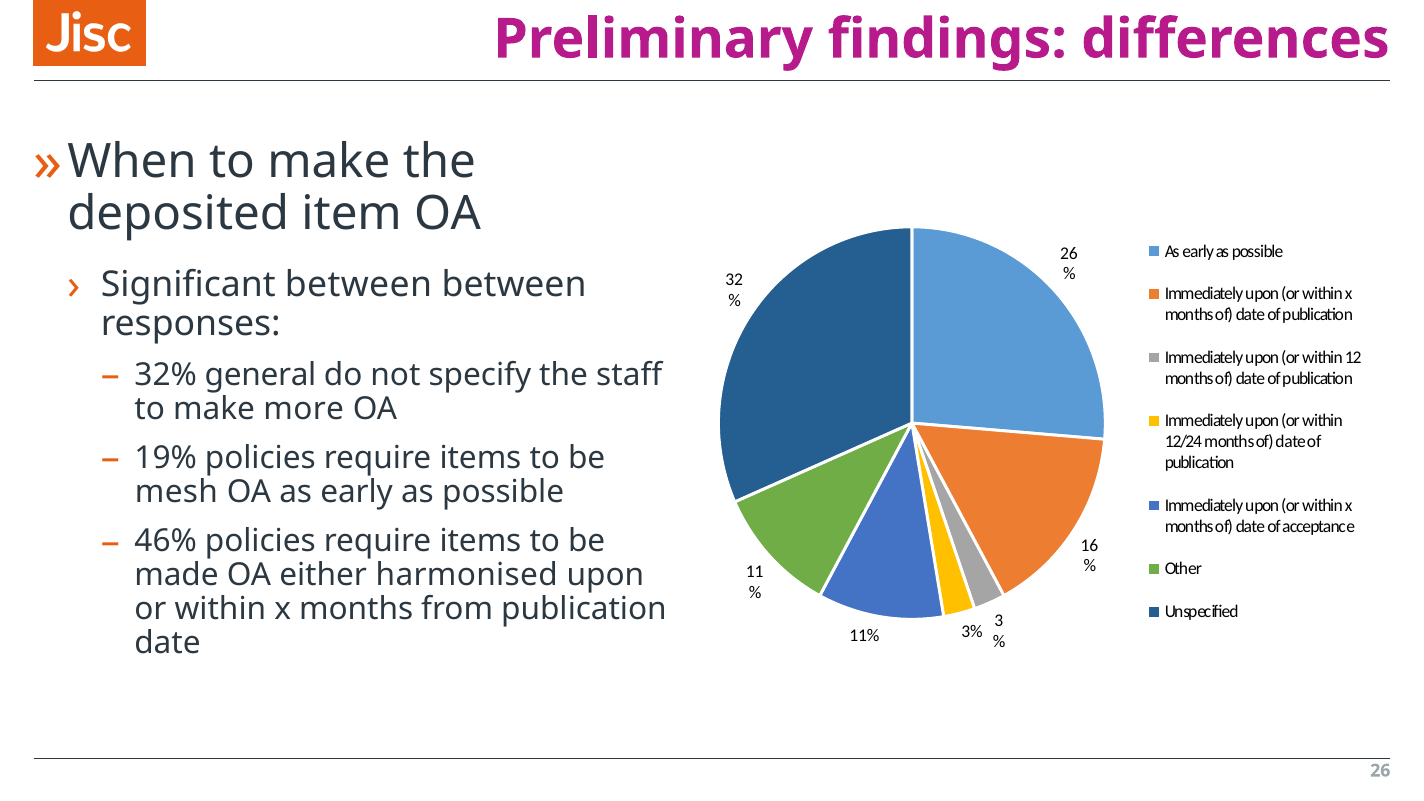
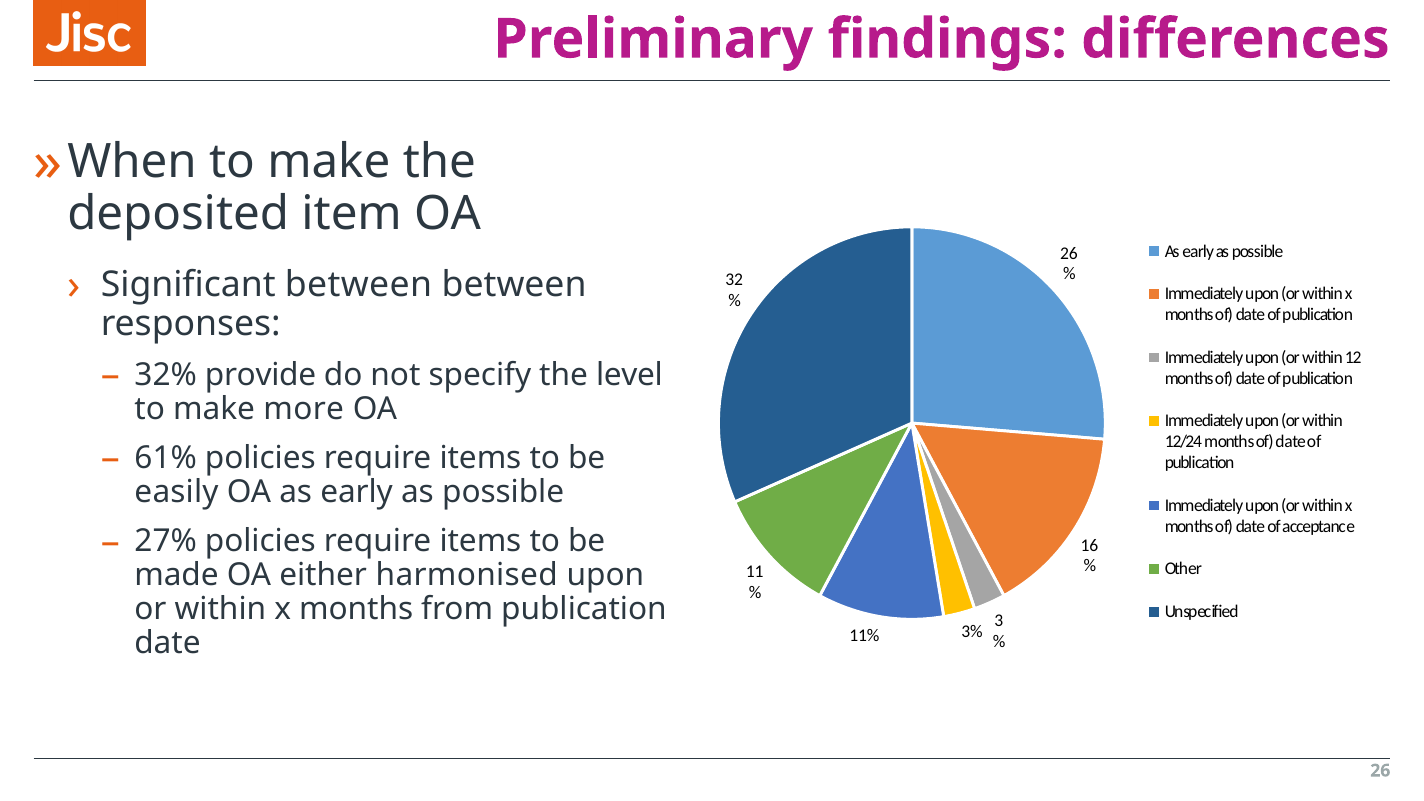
general: general -> provide (260, 375)
staff: staff -> level (629, 375)
19%: 19% -> 61% (166, 458)
mesh: mesh -> easily (177, 492)
46%: 46% -> 27% (166, 541)
